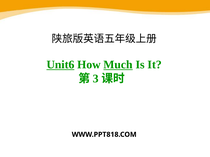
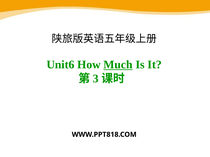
Unit6 underline: present -> none (60, 65)
